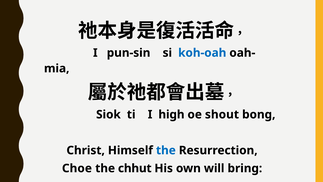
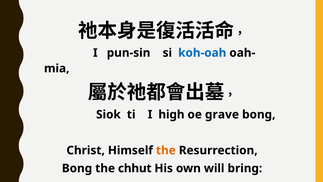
shout: shout -> grave (222, 114)
the colour: blue -> orange (166, 150)
Choe: Choe -> Bong (77, 168)
